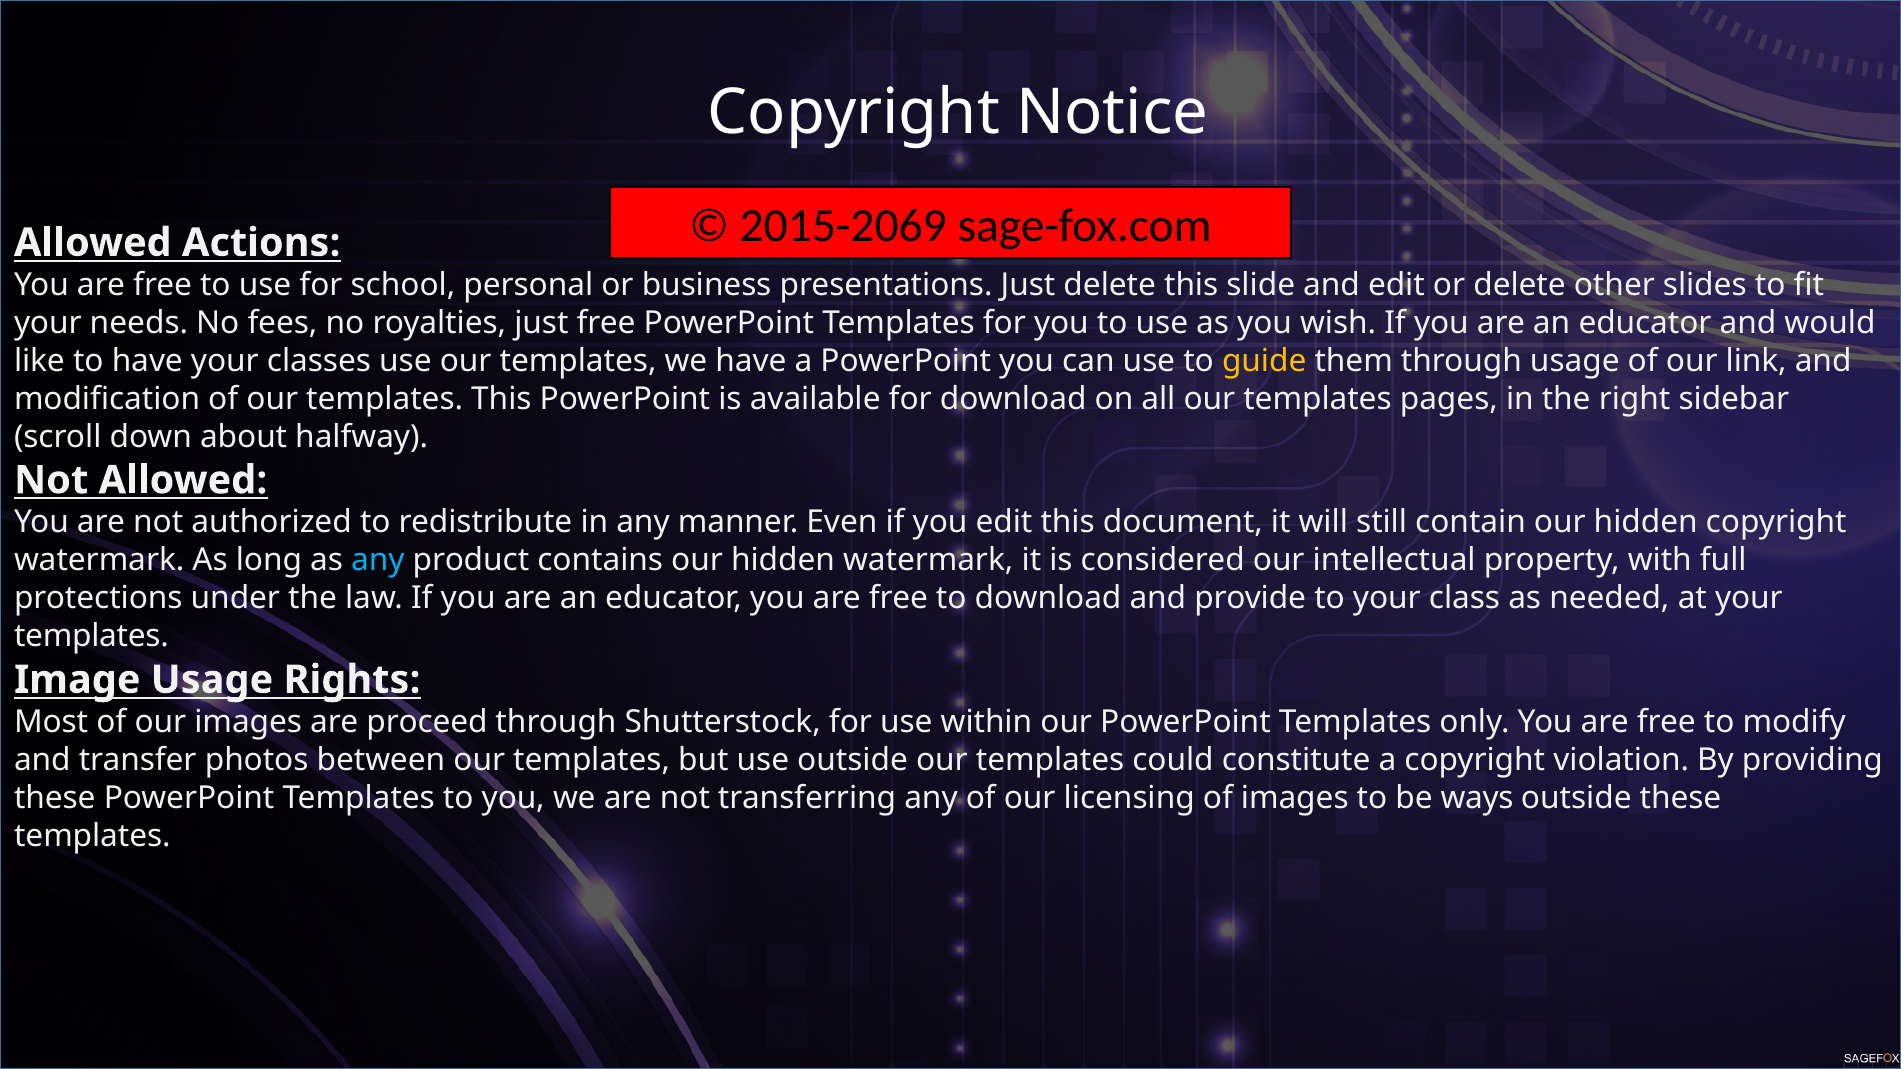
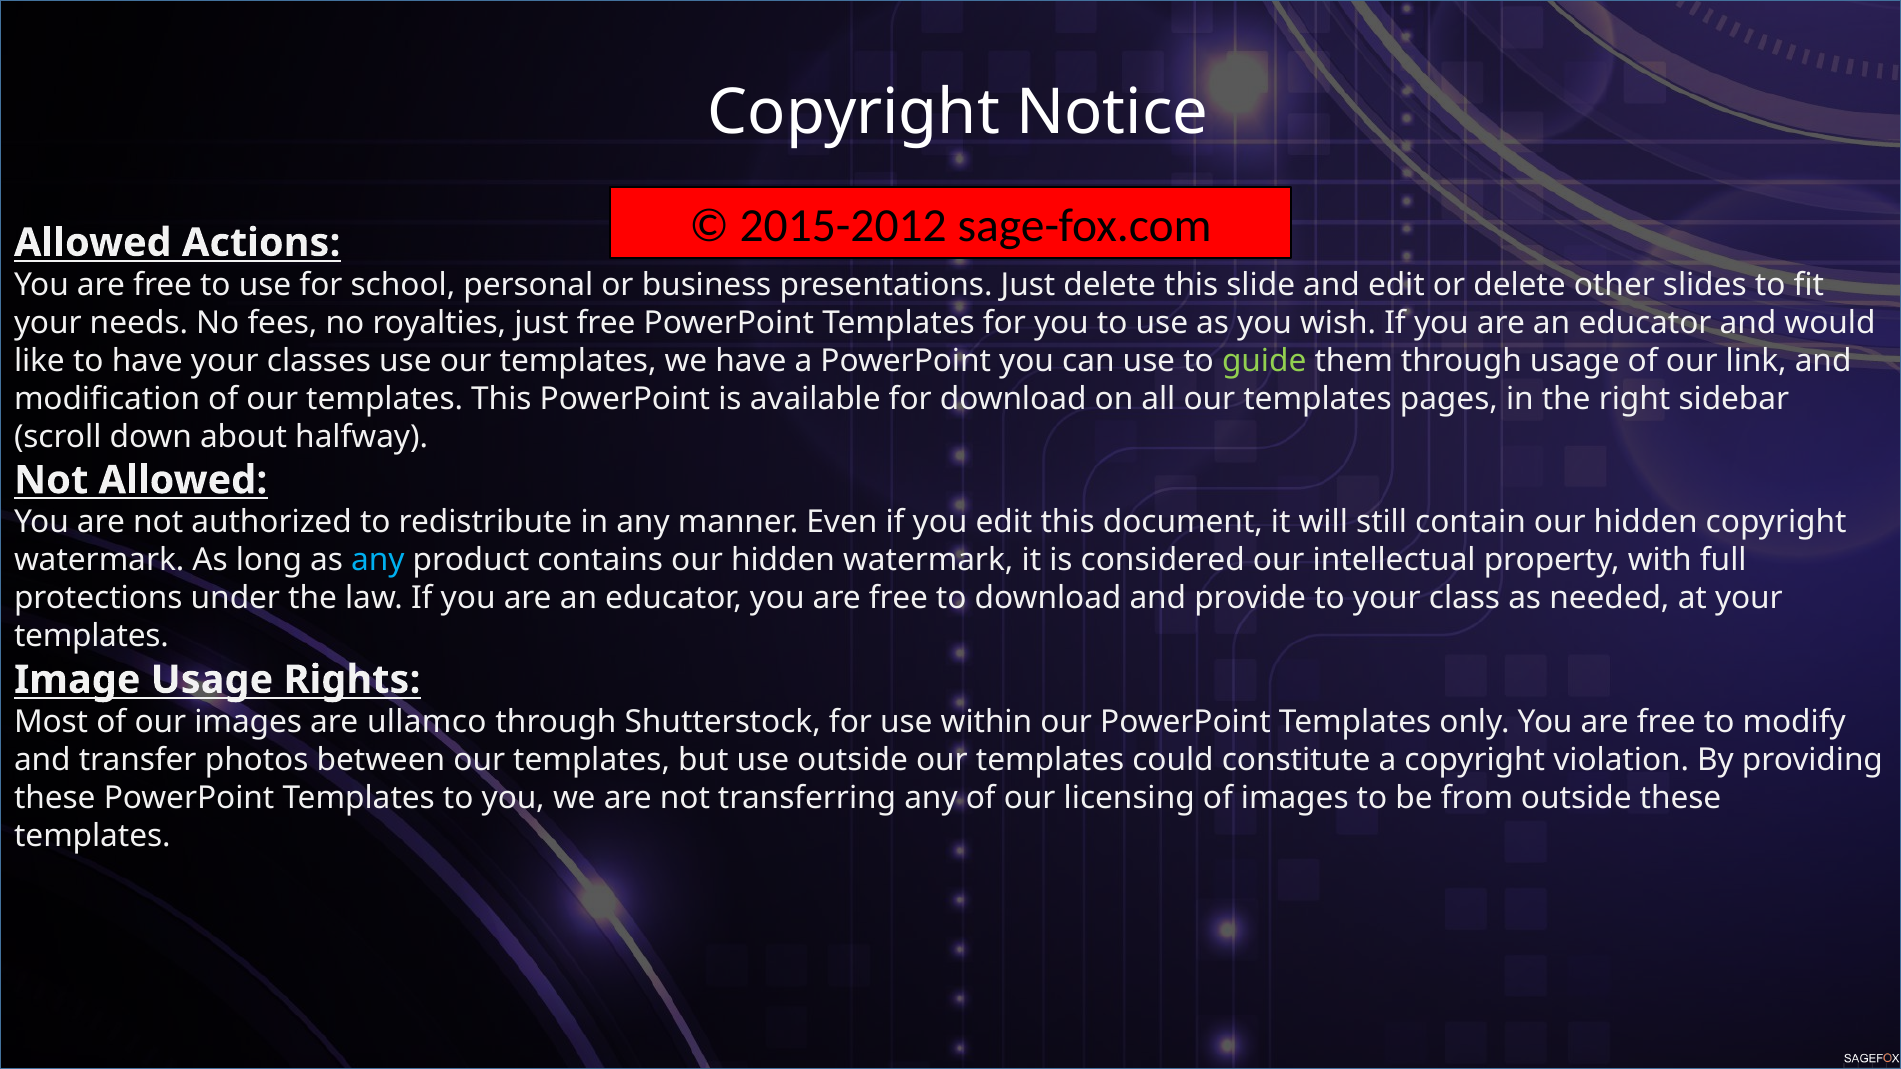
2015-2069: 2015-2069 -> 2015-2012 (843, 226)
guide colour: yellow -> light green (1264, 361)
proceed: proceed -> ullamco (427, 722)
ways: ways -> from (1477, 798)
